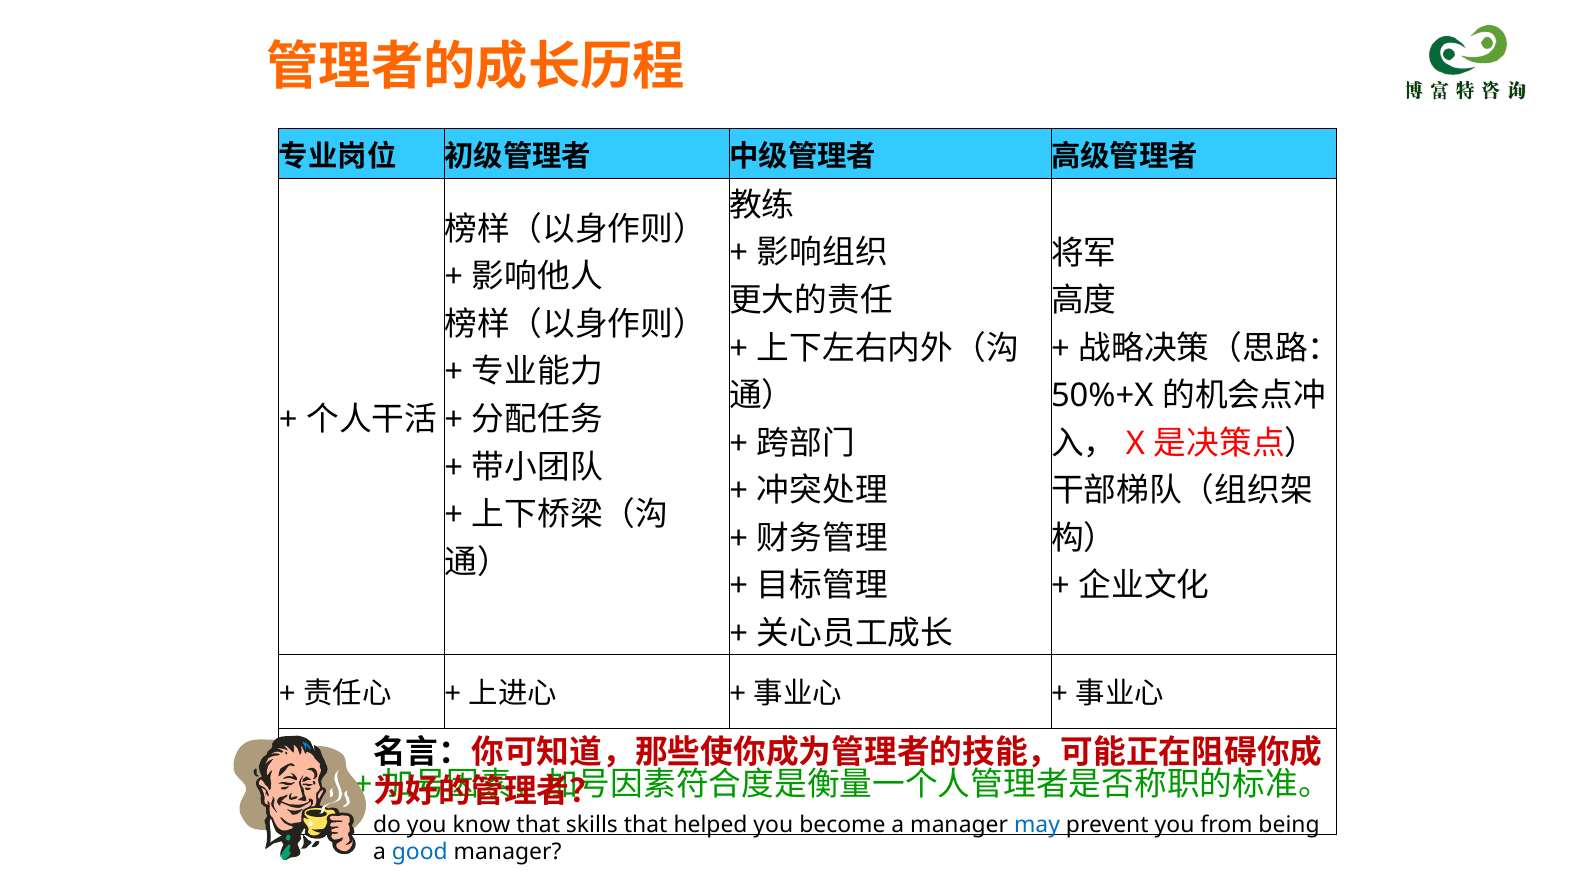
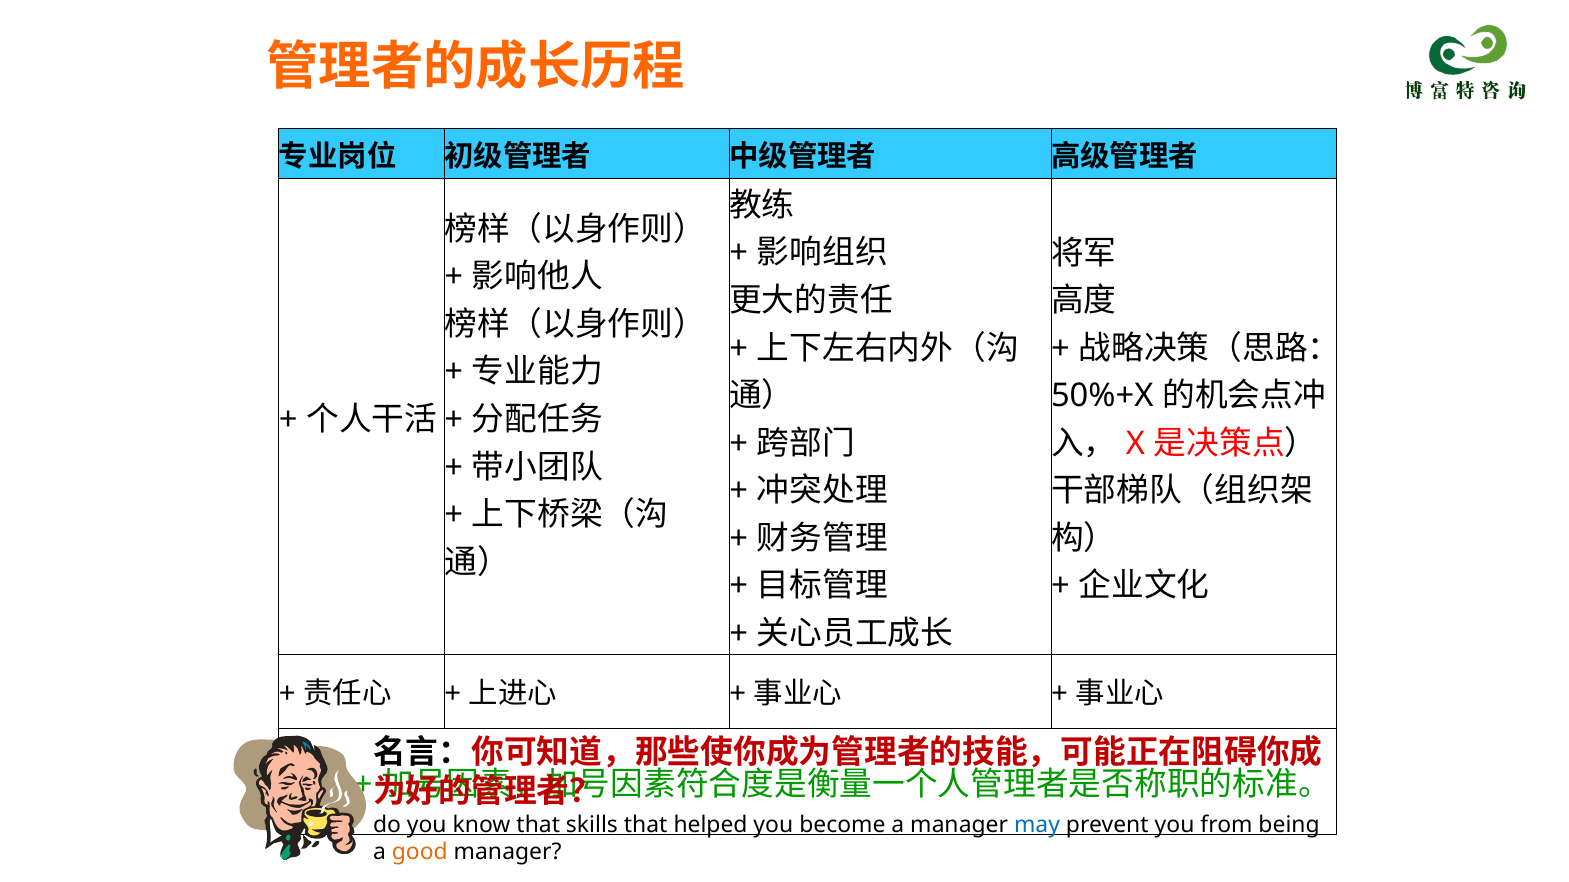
good colour: blue -> orange (420, 852)
